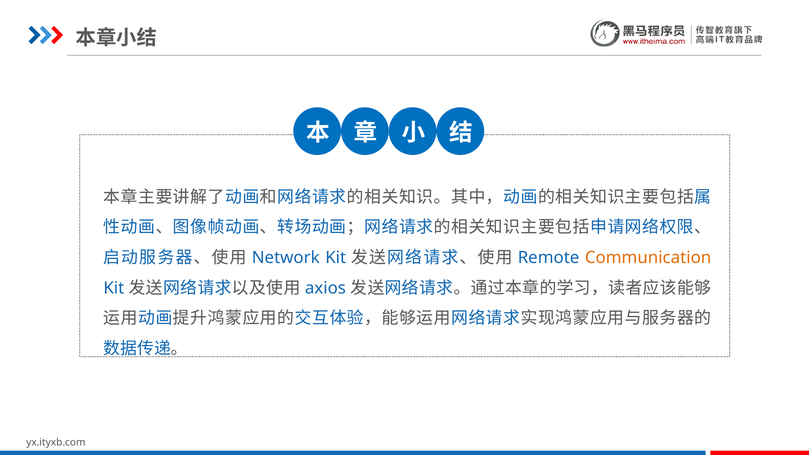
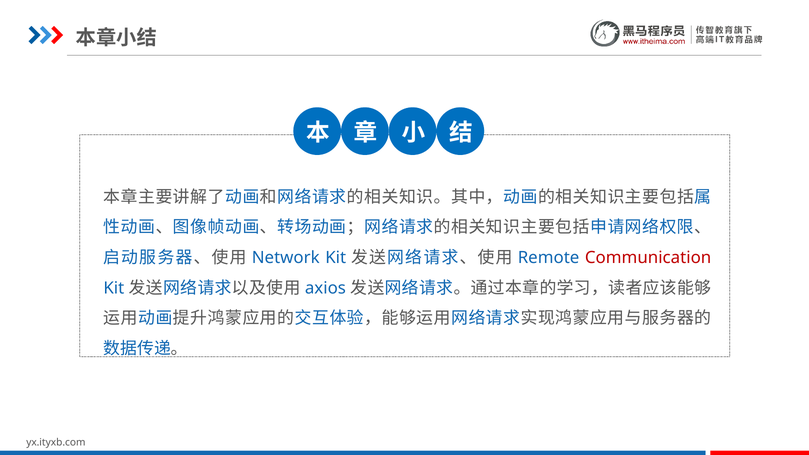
Communication colour: orange -> red (648, 258)
